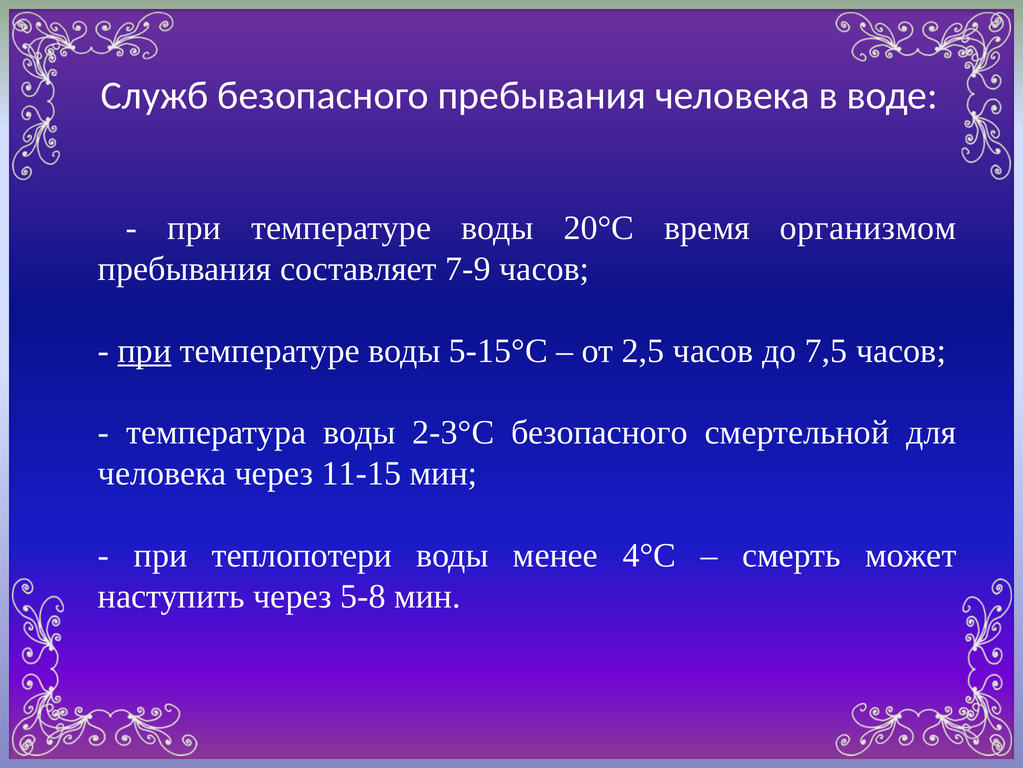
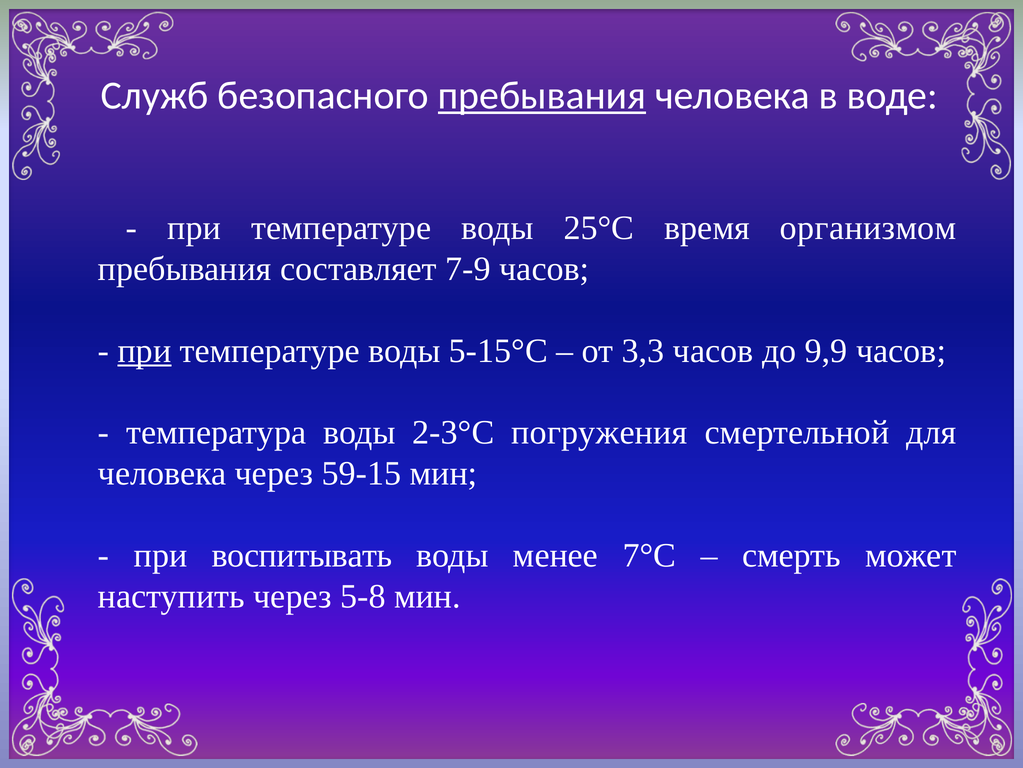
пребывания underline: none -> present (542, 96)
20°С: 20°С -> 25°С (599, 228)
2,5: 2,5 -> 3,3 (643, 350)
7,5: 7,5 -> 9,9 (826, 350)
2-3°С безопасного: безопасного -> погружения (599, 432)
11-15: 11-15 -> 59-15 (361, 473)
теплопотери: теплопотери -> воспитывать (302, 555)
4°С: 4°С -> 7°С (649, 555)
